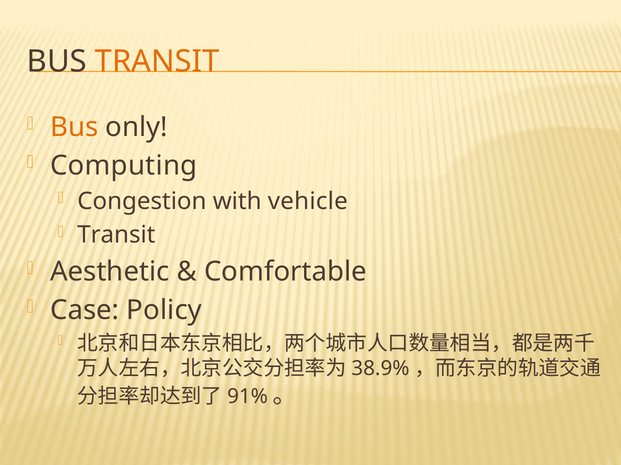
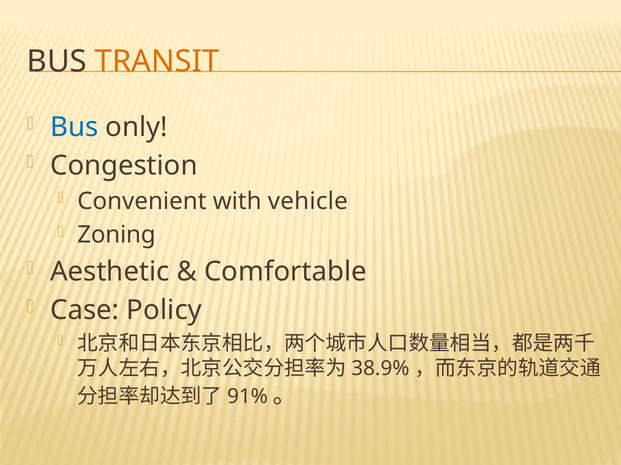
Bus colour: orange -> blue (74, 127)
Computing: Computing -> Congestion (124, 166)
Congestion: Congestion -> Convenient (142, 201)
Transit: Transit -> Zoning (116, 235)
